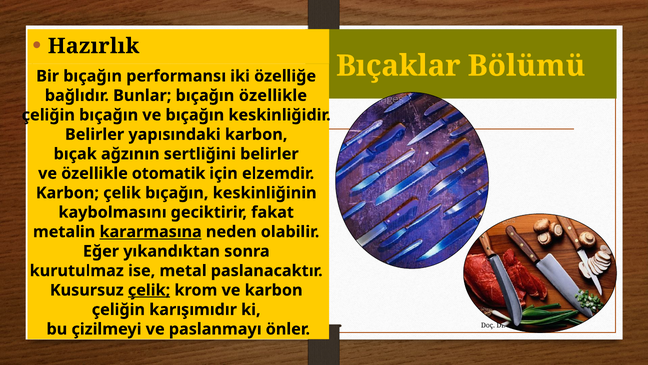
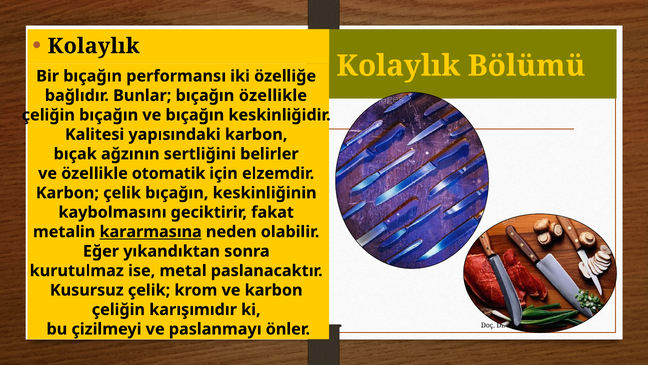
Hazırlık: Hazırlık -> Kolaylık (94, 46)
Bıçaklar: Bıçaklar -> Kolaylık (398, 66)
Belirler: Belirler -> Kalitesi (95, 134)
çelik underline: present -> none (149, 290)
